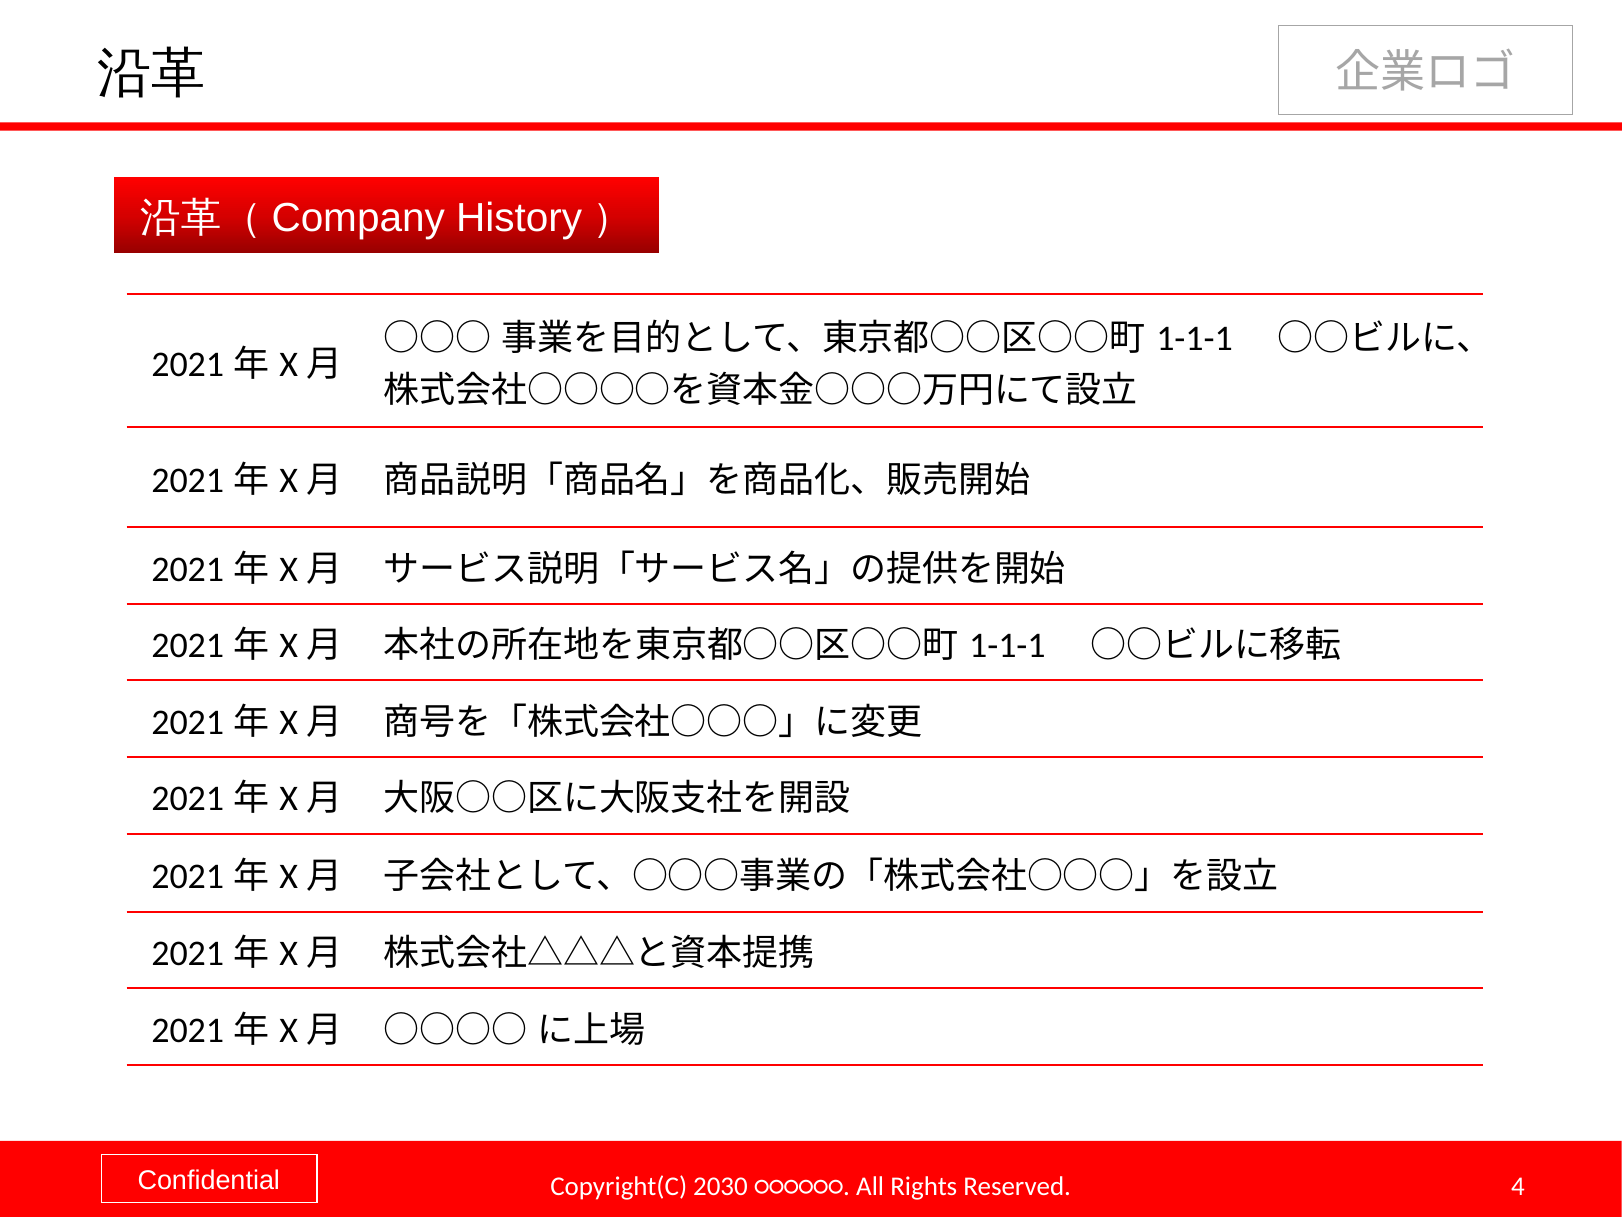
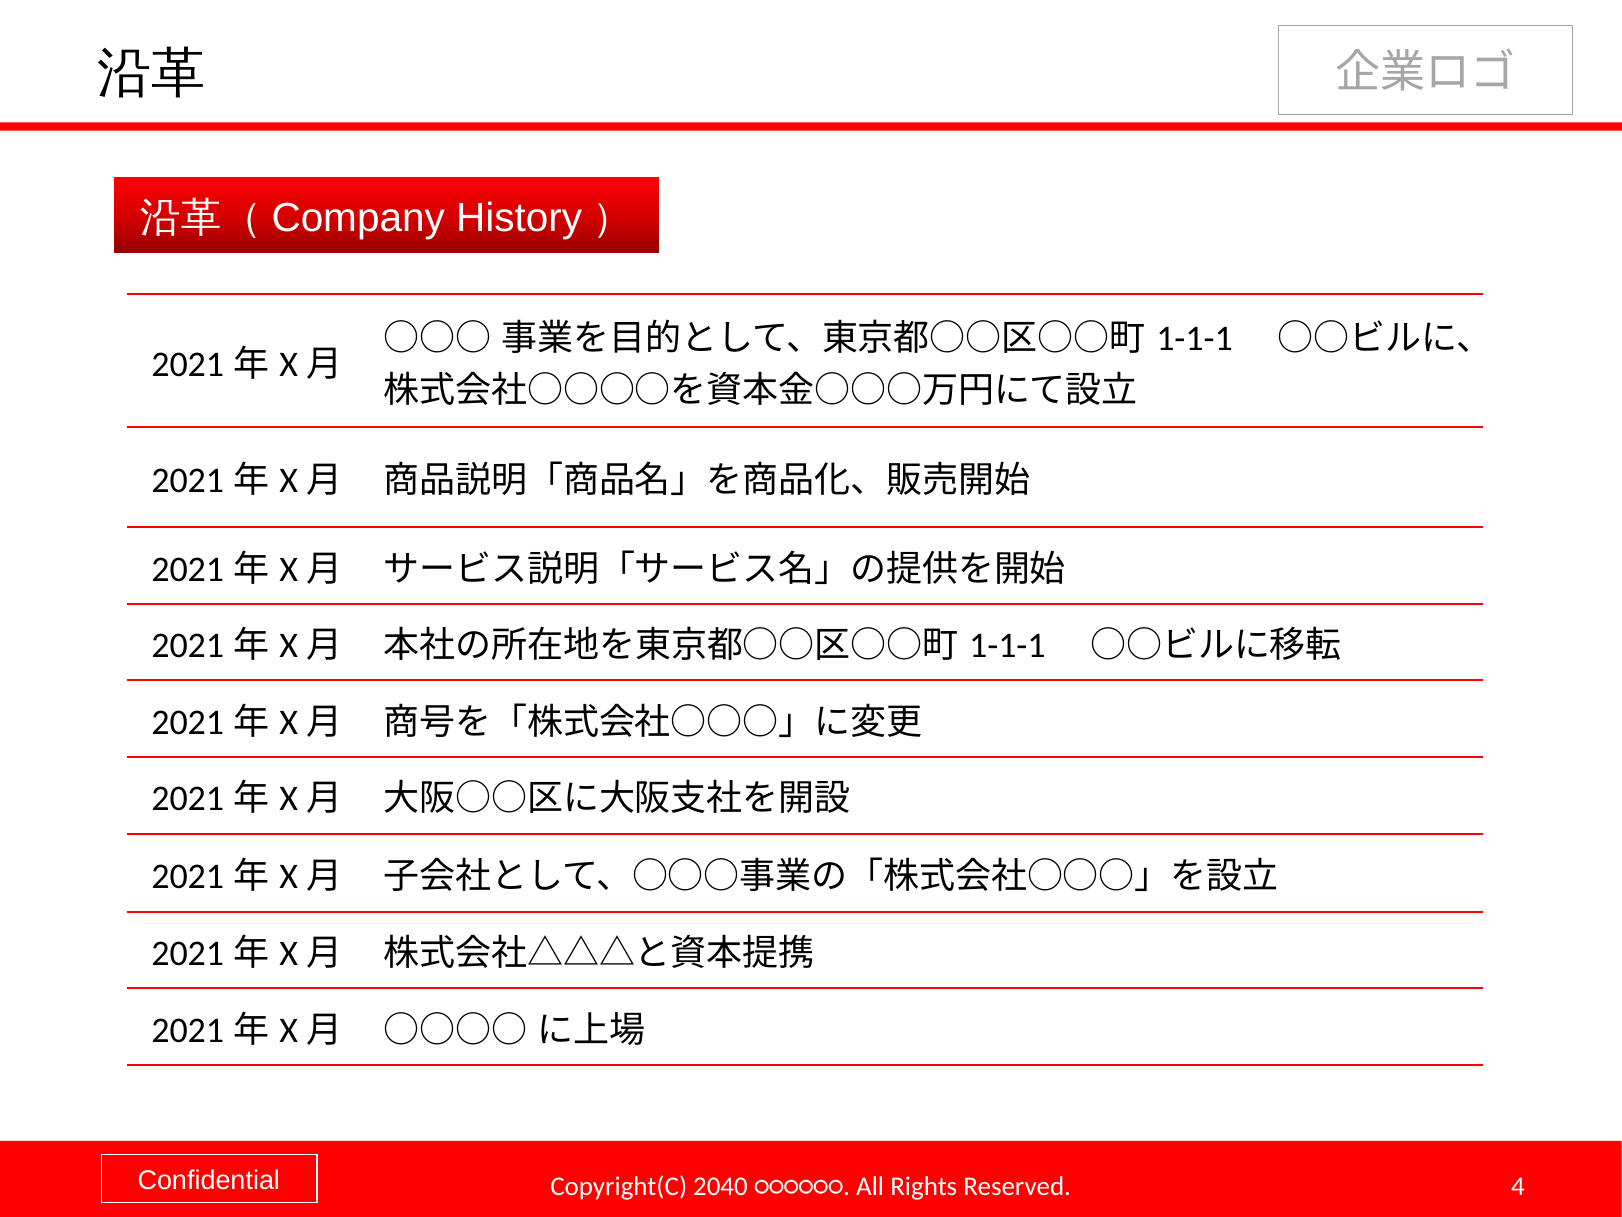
2030: 2030 -> 2040 (720, 1186)
